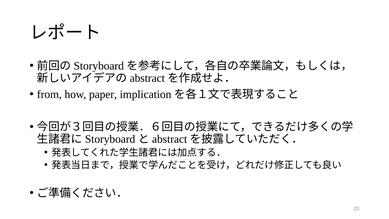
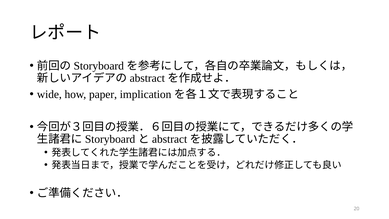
from: from -> wide (49, 94)
